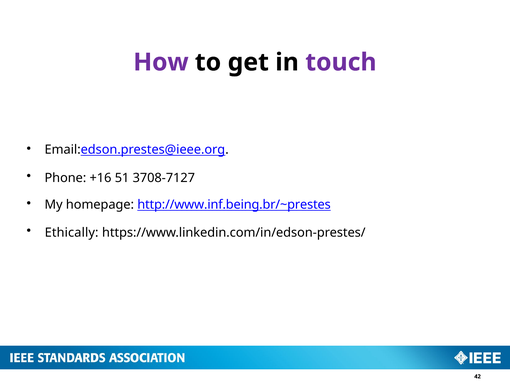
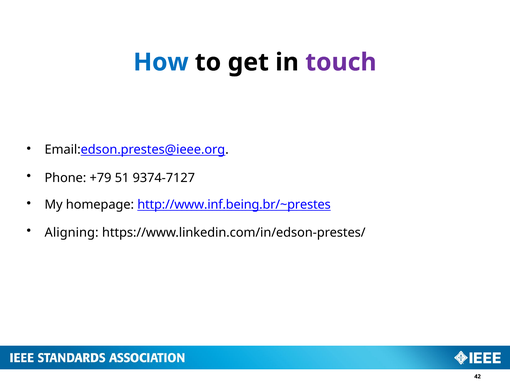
How colour: purple -> blue (161, 62)
+16: +16 -> +79 (101, 178)
3708-7127: 3708-7127 -> 9374-7127 (164, 178)
Ethically: Ethically -> Aligning (72, 232)
